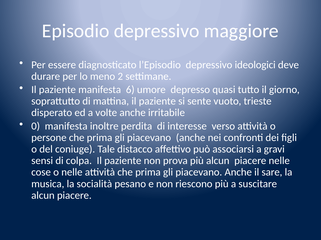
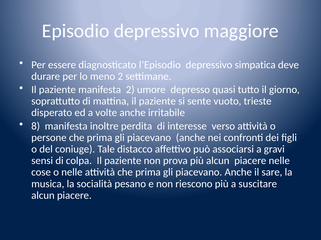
ideologici: ideologici -> simpatica (255, 65)
manifesta 6: 6 -> 2 (130, 90)
0: 0 -> 8 (36, 127)
